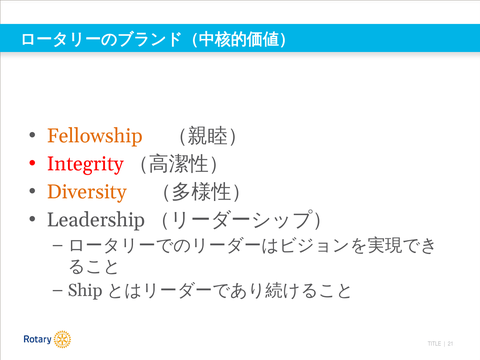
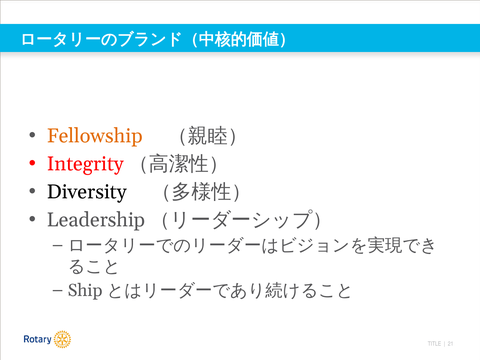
Diversity colour: orange -> black (87, 192)
